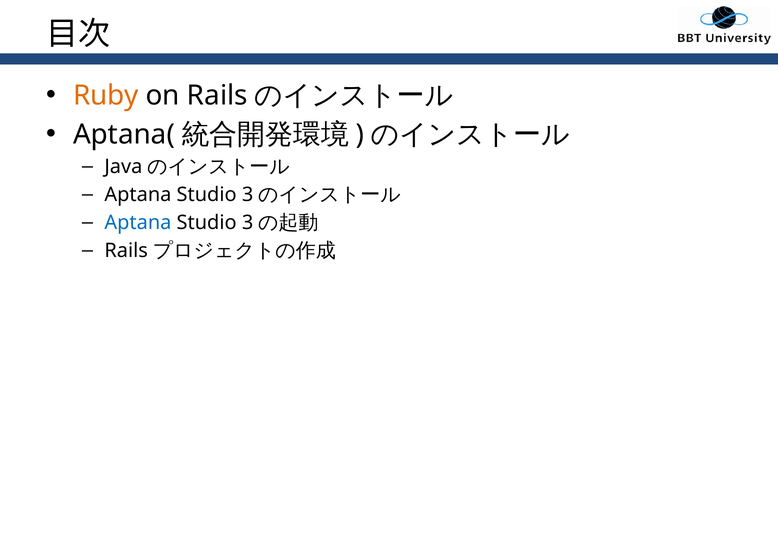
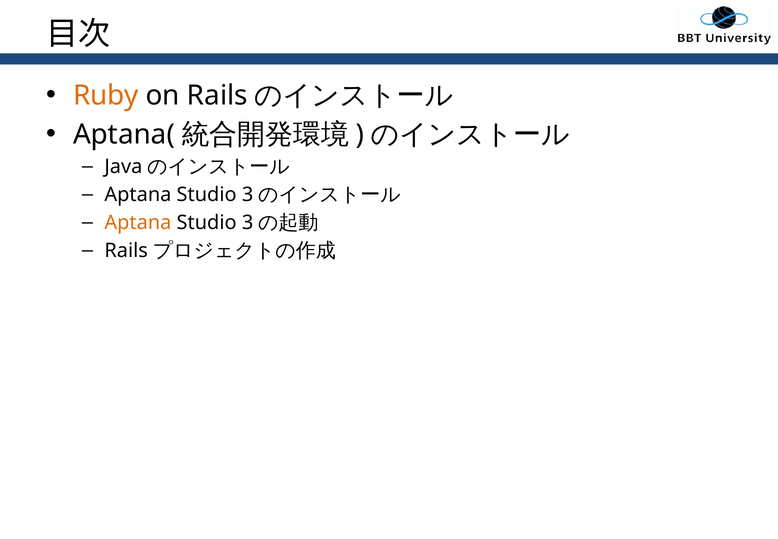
Aptana colour: blue -> orange (138, 222)
